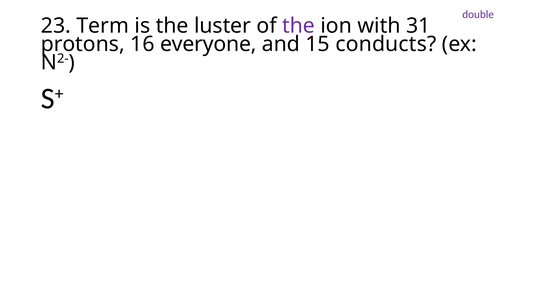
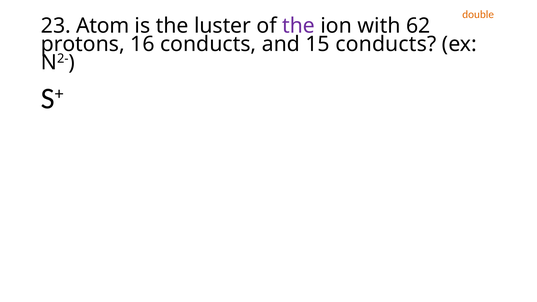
double colour: purple -> orange (478, 14)
Term: Term -> Atom (103, 26)
31: 31 -> 62 (418, 26)
16 everyone: everyone -> conducts (208, 44)
